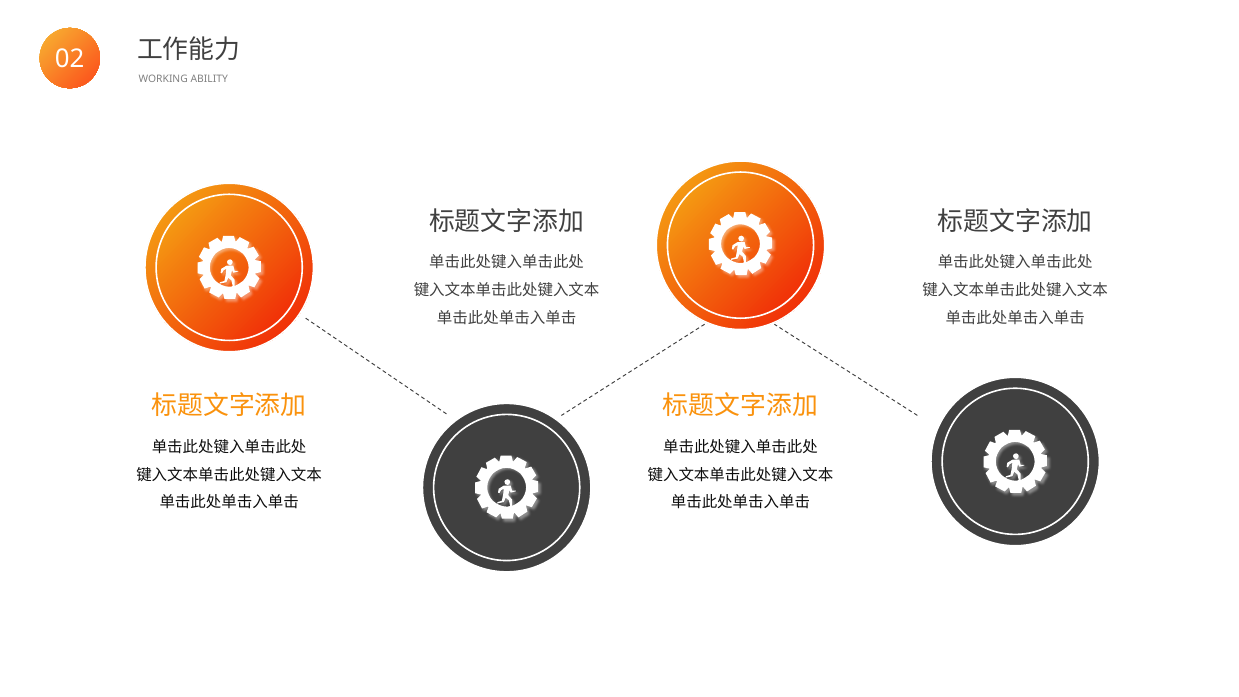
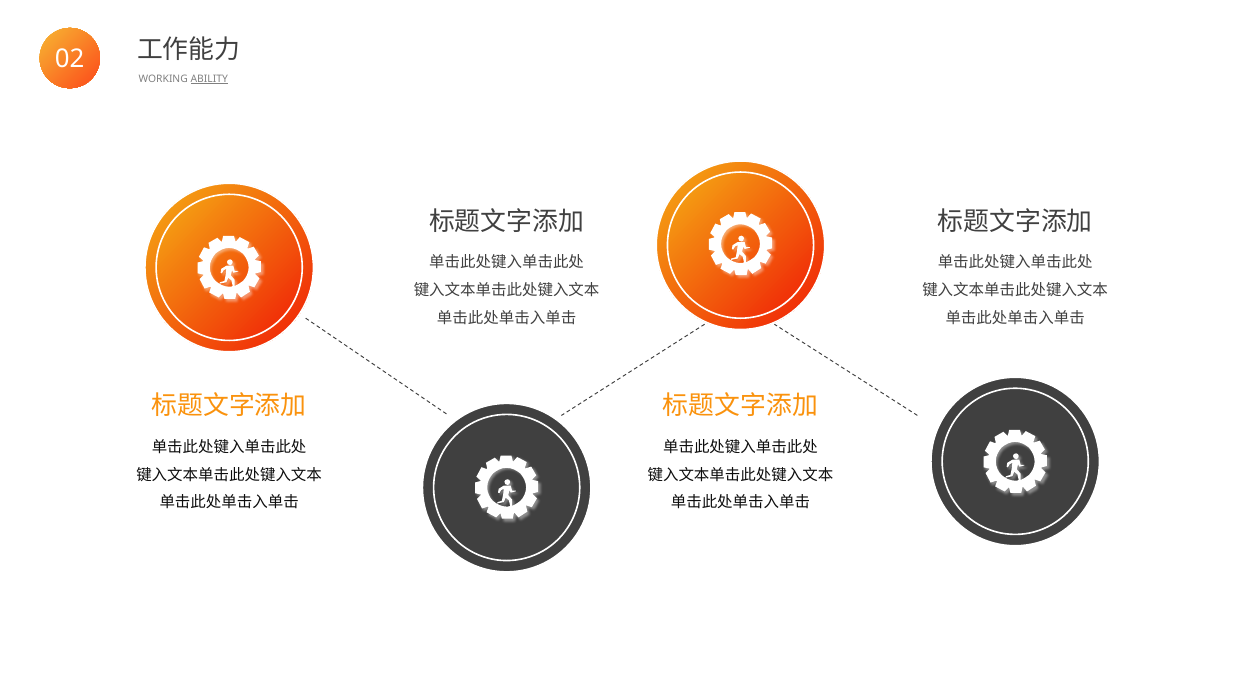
ABILITY underline: none -> present (209, 79)
